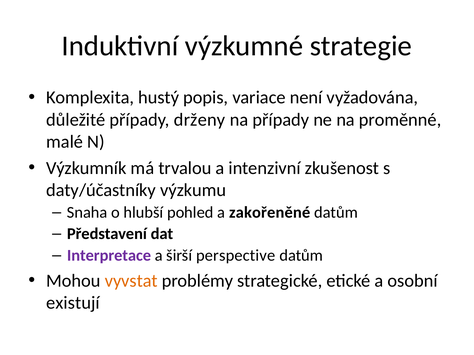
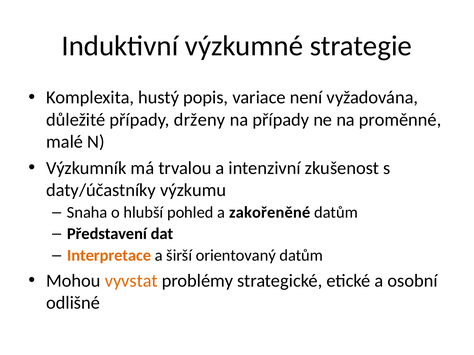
Interpretace colour: purple -> orange (109, 256)
perspective: perspective -> orientovaný (236, 256)
existují: existují -> odlišné (73, 303)
